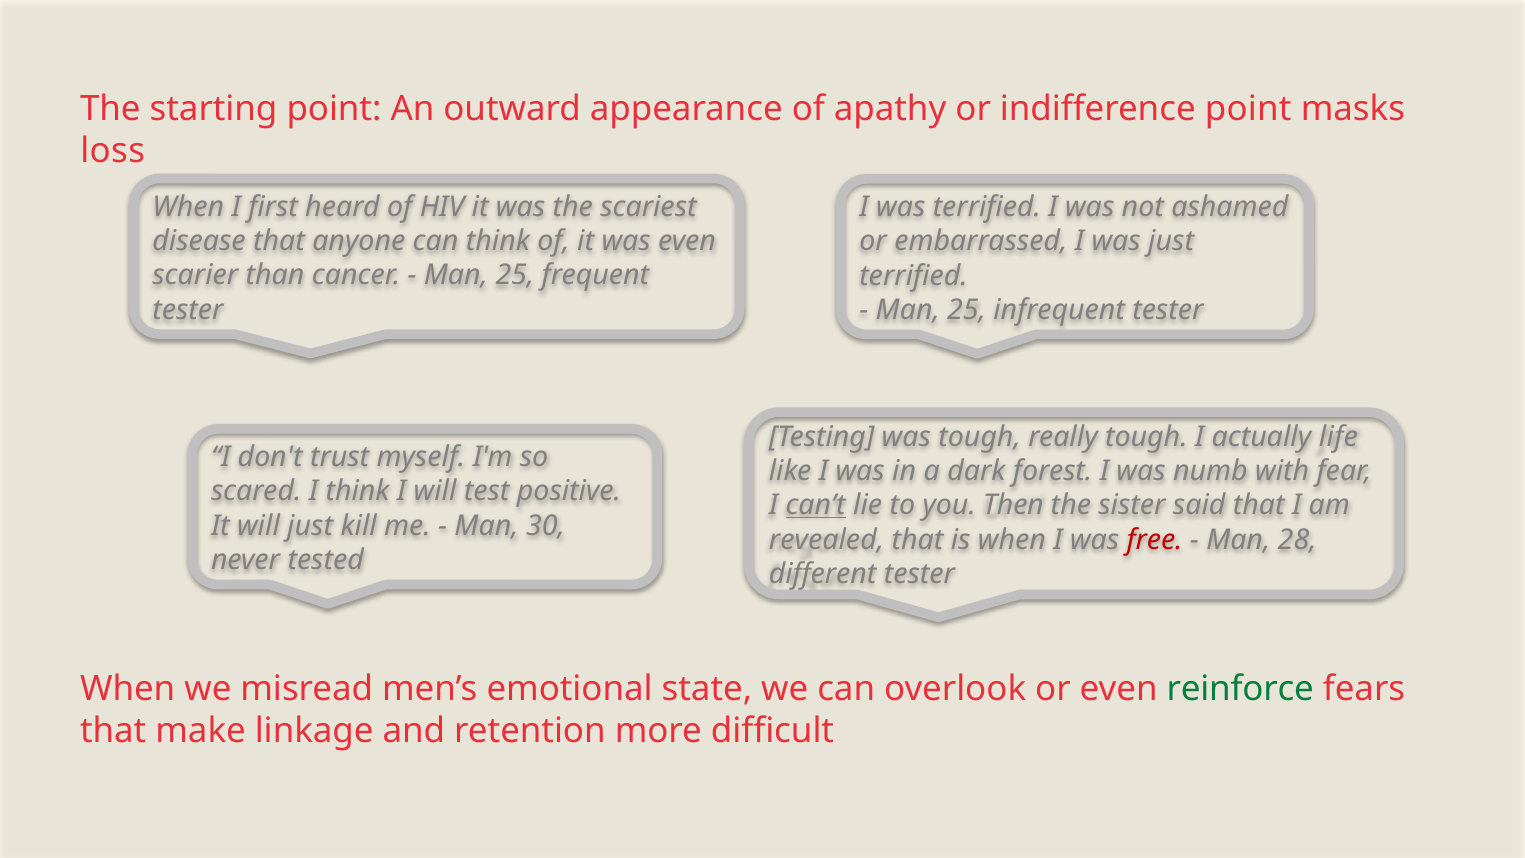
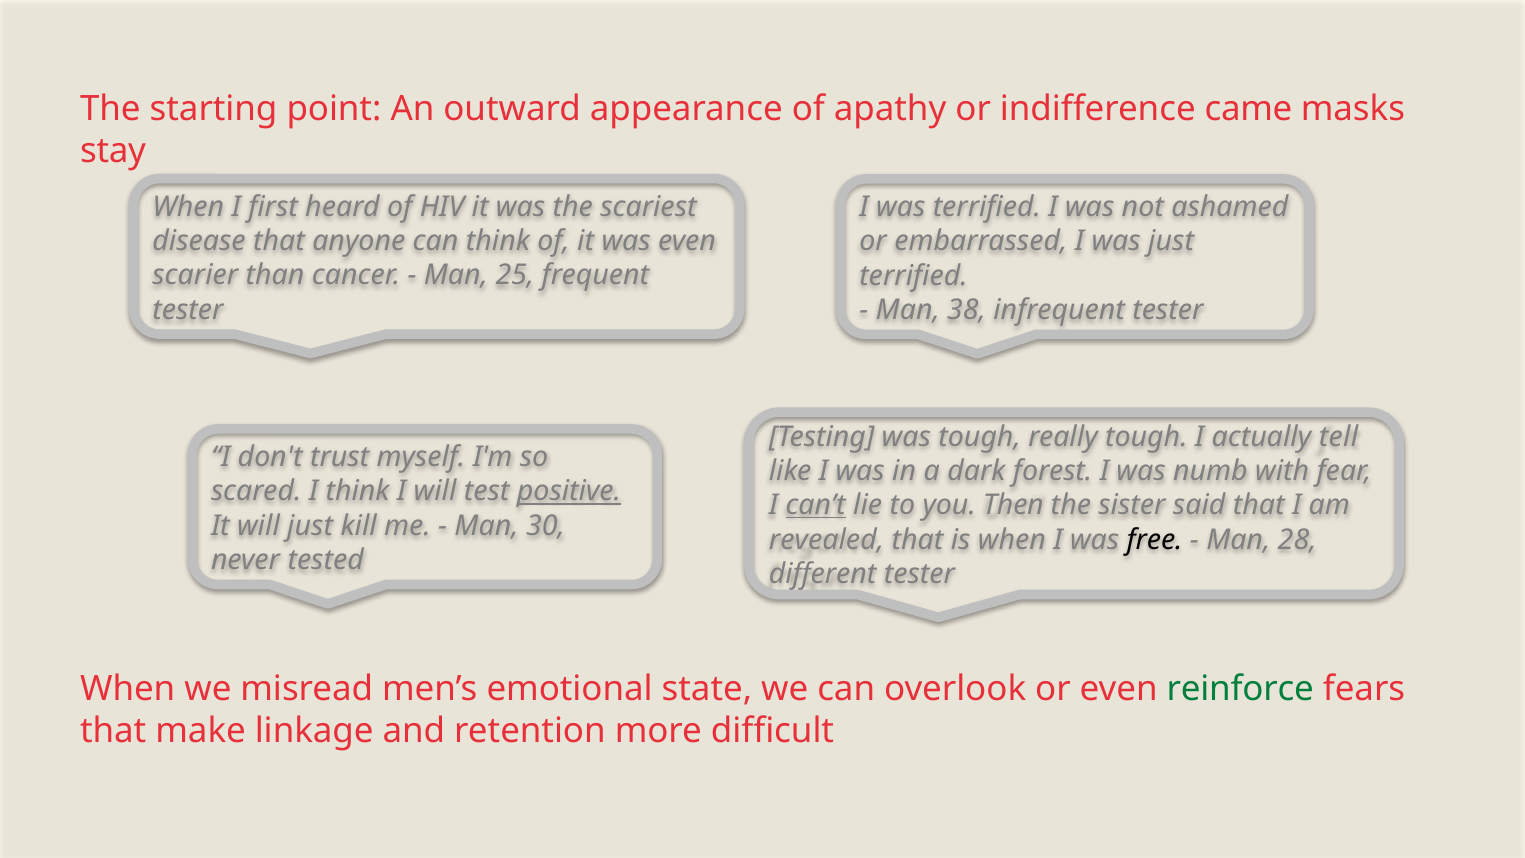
indifference point: point -> came (1248, 109)
loss: loss -> stay (113, 151)
25: 25 -> 38 (967, 310)
life: life -> tell (1338, 437)
positive underline: none -> present (569, 491)
free colour: red -> black (1155, 540)
